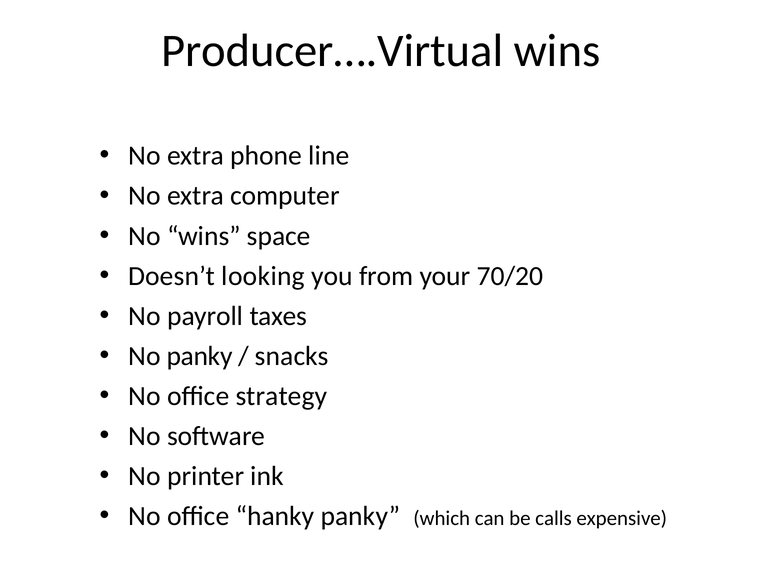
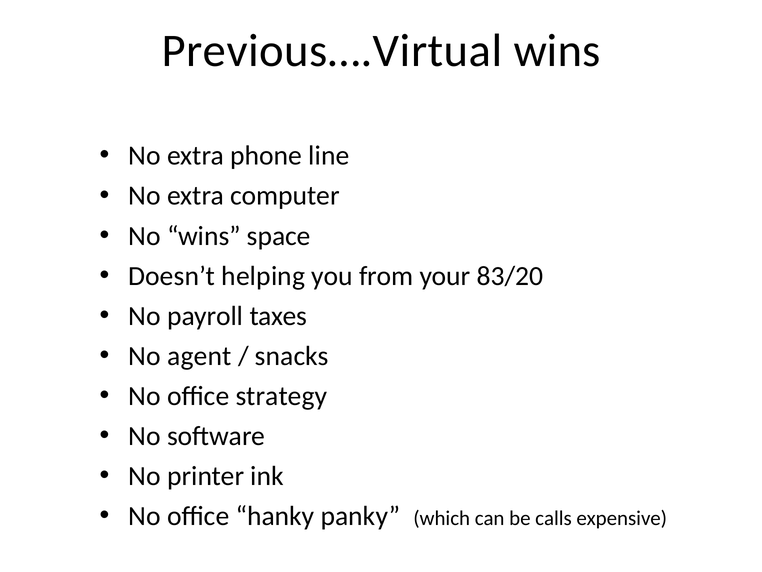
Producer….Virtual: Producer….Virtual -> Previous….Virtual (332, 51)
looking: looking -> helping (263, 276)
70/20: 70/20 -> 83/20 (510, 276)
No panky: panky -> agent (199, 356)
